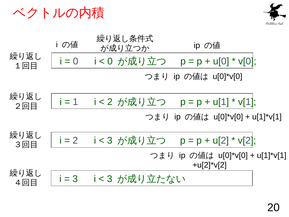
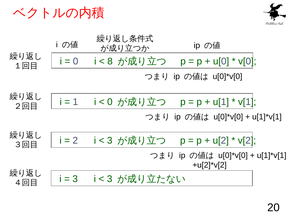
0: 0 -> 8 (110, 61)
2: 2 -> 0 (110, 102)
